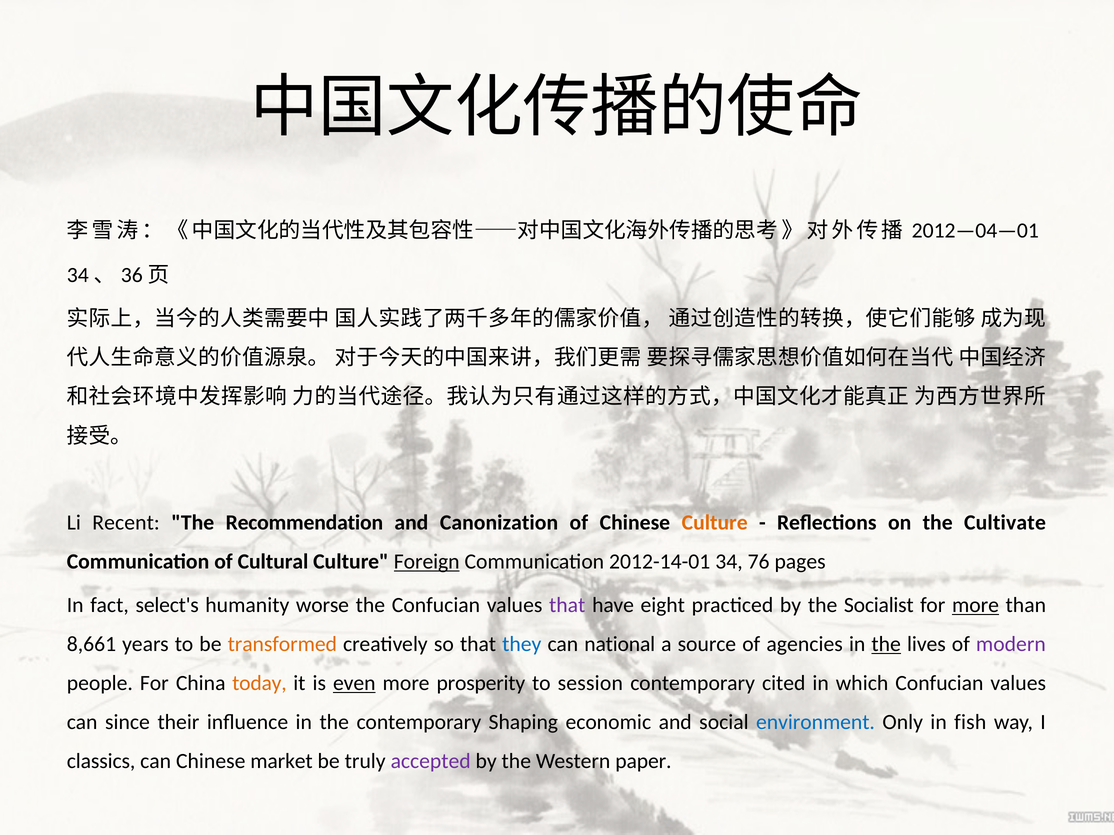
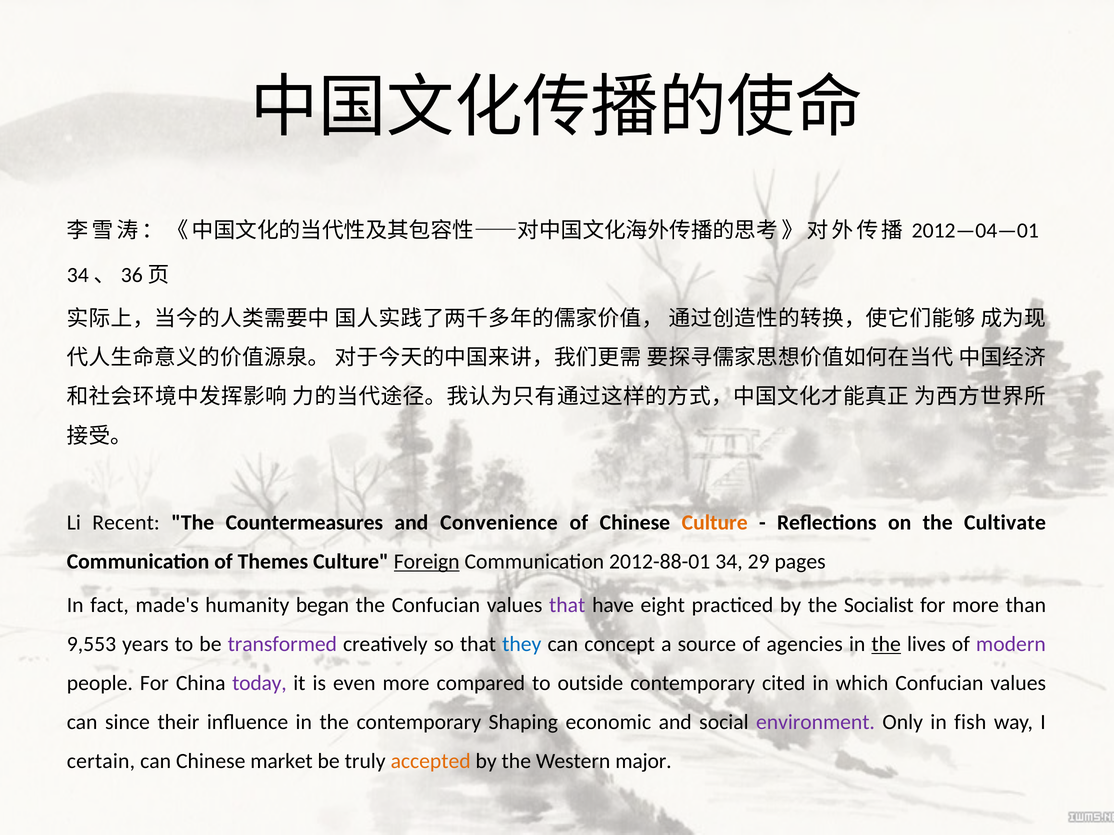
Recommendation: Recommendation -> Countermeasures (304, 523)
Canonization: Canonization -> Convenience (499, 523)
Cultural: Cultural -> Themes (273, 562)
2012-14-01: 2012-14-01 -> 2012-88-01 (660, 562)
76: 76 -> 29 (759, 562)
select's: select's -> made's (167, 605)
worse: worse -> began (323, 605)
more underline: present -> none (976, 605)
8,661: 8,661 -> 9,553 (92, 645)
transformed colour: orange -> purple (282, 645)
national: national -> concept (620, 645)
today colour: orange -> purple (259, 684)
even underline: present -> none (354, 684)
prosperity: prosperity -> compared (481, 684)
session: session -> outside (590, 684)
environment colour: blue -> purple (816, 723)
classics: classics -> certain (101, 762)
accepted colour: purple -> orange (431, 762)
paper: paper -> major (643, 762)
